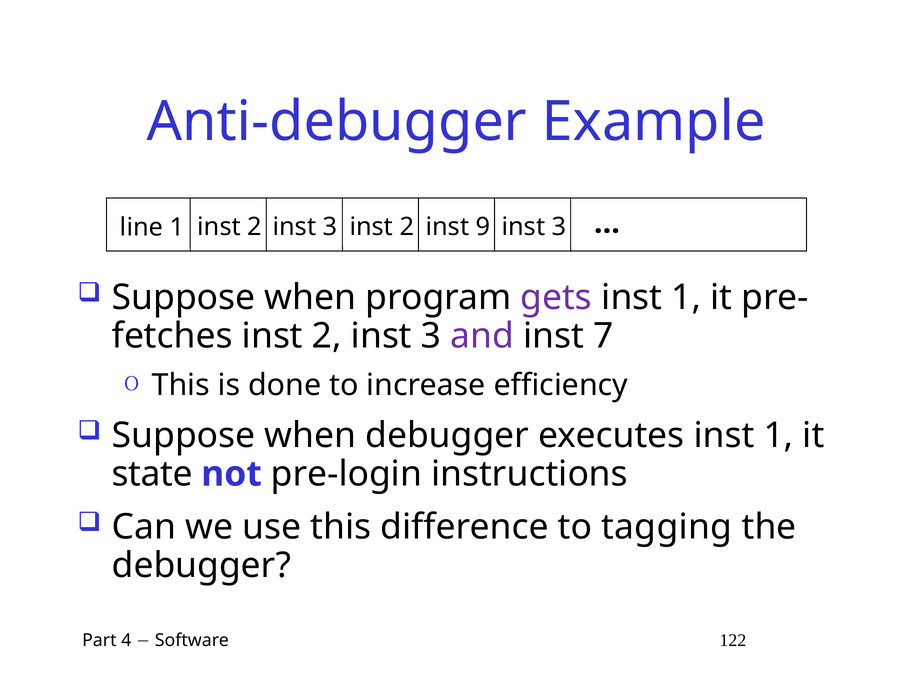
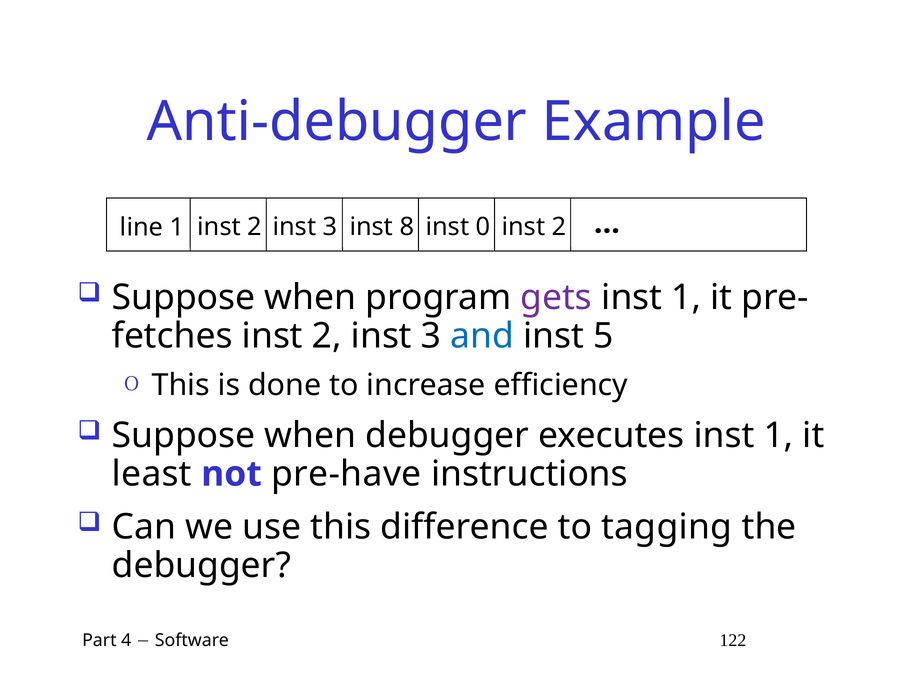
3 inst 2: 2 -> 8 (407, 227)
3: 3 -> 2 (559, 227)
9: 9 -> 0 (483, 227)
and colour: purple -> blue (482, 336)
7: 7 -> 5 (603, 336)
state: state -> least (152, 474)
pre-login: pre-login -> pre-have (346, 474)
